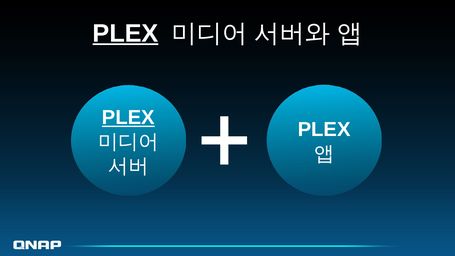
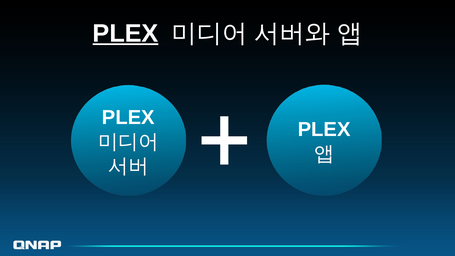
PLEX underline: present -> none (128, 118)
